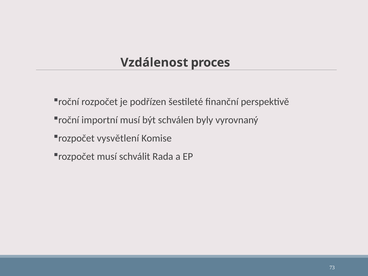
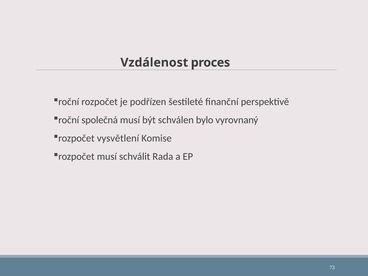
importní: importní -> společná (100, 120)
byly: byly -> bylo (205, 120)
